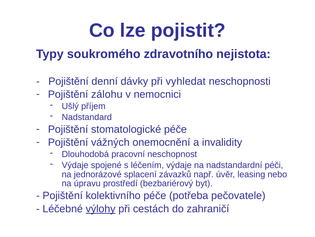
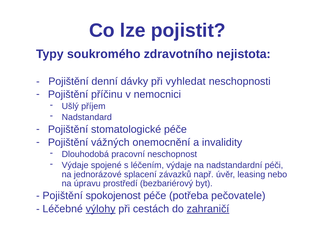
zálohu: zálohu -> příčinu (107, 94)
kolektivního: kolektivního -> spokojenost (113, 195)
zahraničí underline: none -> present (208, 208)
